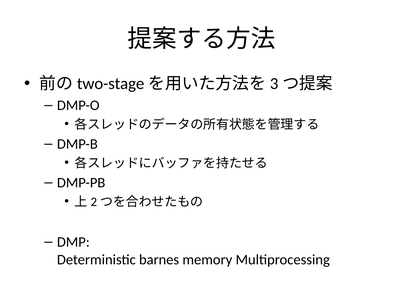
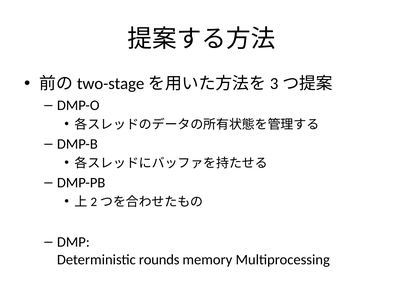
barnes: barnes -> rounds (159, 260)
